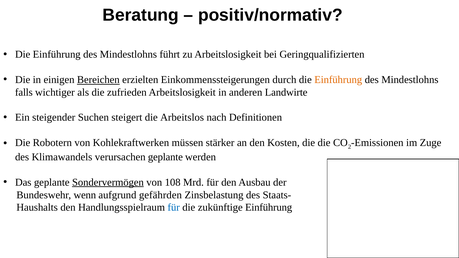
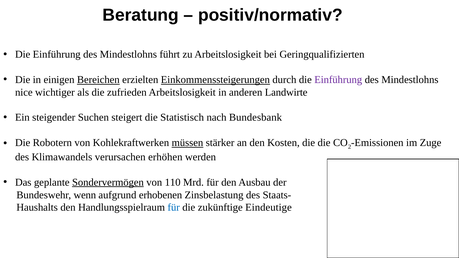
Einkommenssteigerungen underline: none -> present (215, 80)
Einführung colour: orange -> purple (338, 80)
falls: falls -> nice (24, 92)
Arbeitslos: Arbeitslos -> Statistisch (182, 118)
Definitionen: Definitionen -> Bundesbank (256, 118)
müssen underline: none -> present (187, 143)
verursachen geplante: geplante -> erhöhen (165, 157)
108: 108 -> 110 (173, 182)
gefährden: gefährden -> erhobenen (161, 195)
zukünftige Einführung: Einführung -> Eindeutige (269, 208)
